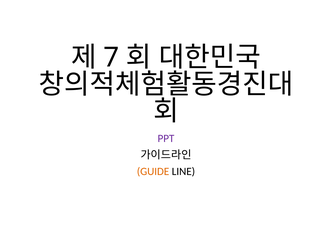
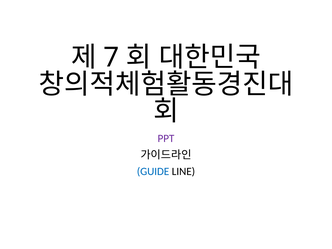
GUIDE colour: orange -> blue (153, 171)
